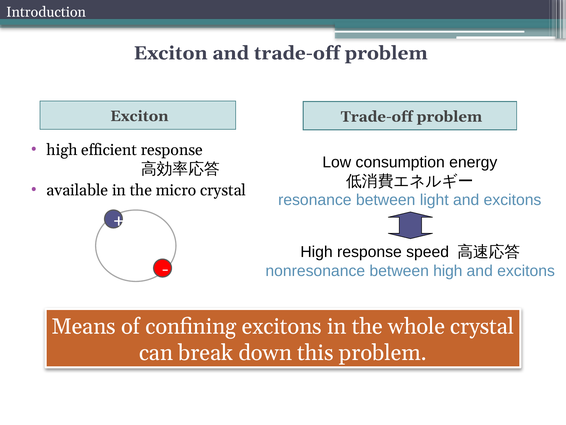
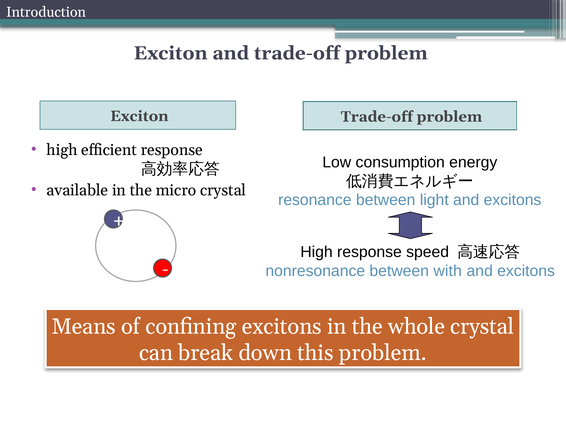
between high: high -> with (448, 271)
